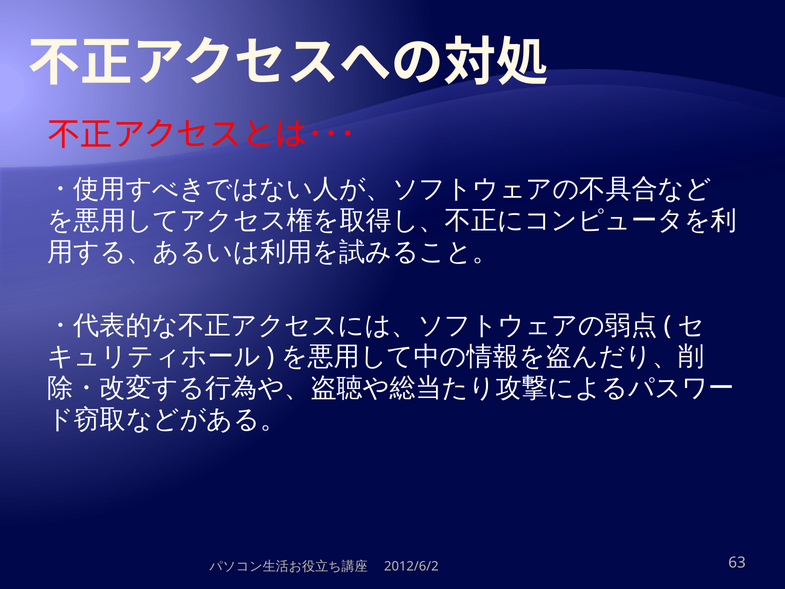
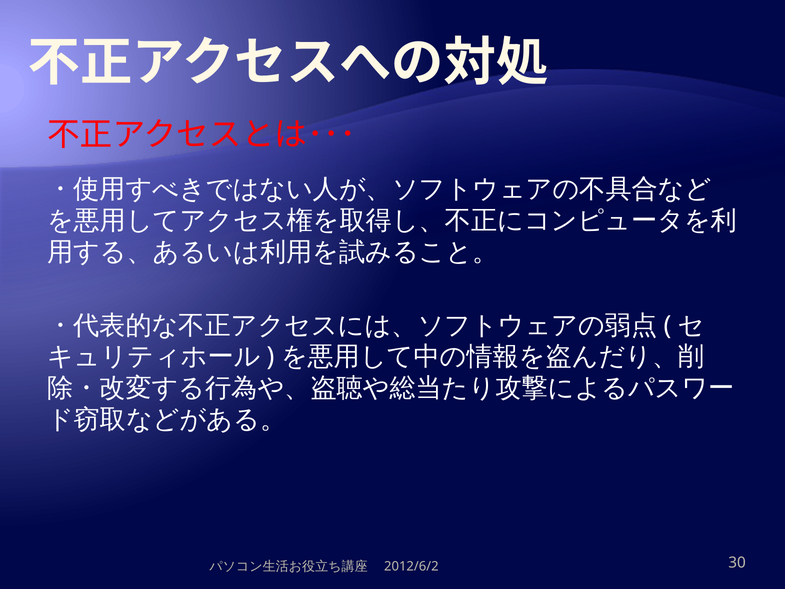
63: 63 -> 30 (737, 563)
